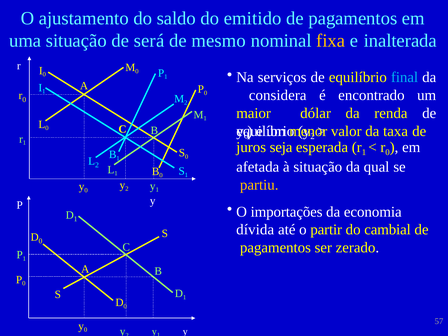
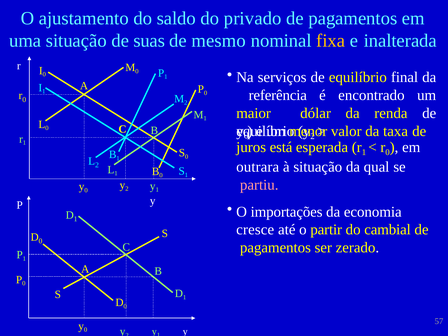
emitido: emitido -> privado (253, 18)
será: será -> suas (149, 41)
final colour: light blue -> white (405, 77)
considera: considera -> referência (278, 95)
seja: seja -> está (281, 147)
afetada: afetada -> outrara (258, 167)
partiu colour: yellow -> pink (259, 185)
dívida: dívida -> cresce (255, 230)
